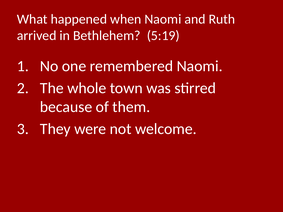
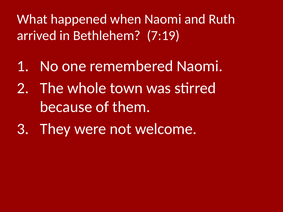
5:19: 5:19 -> 7:19 (163, 36)
